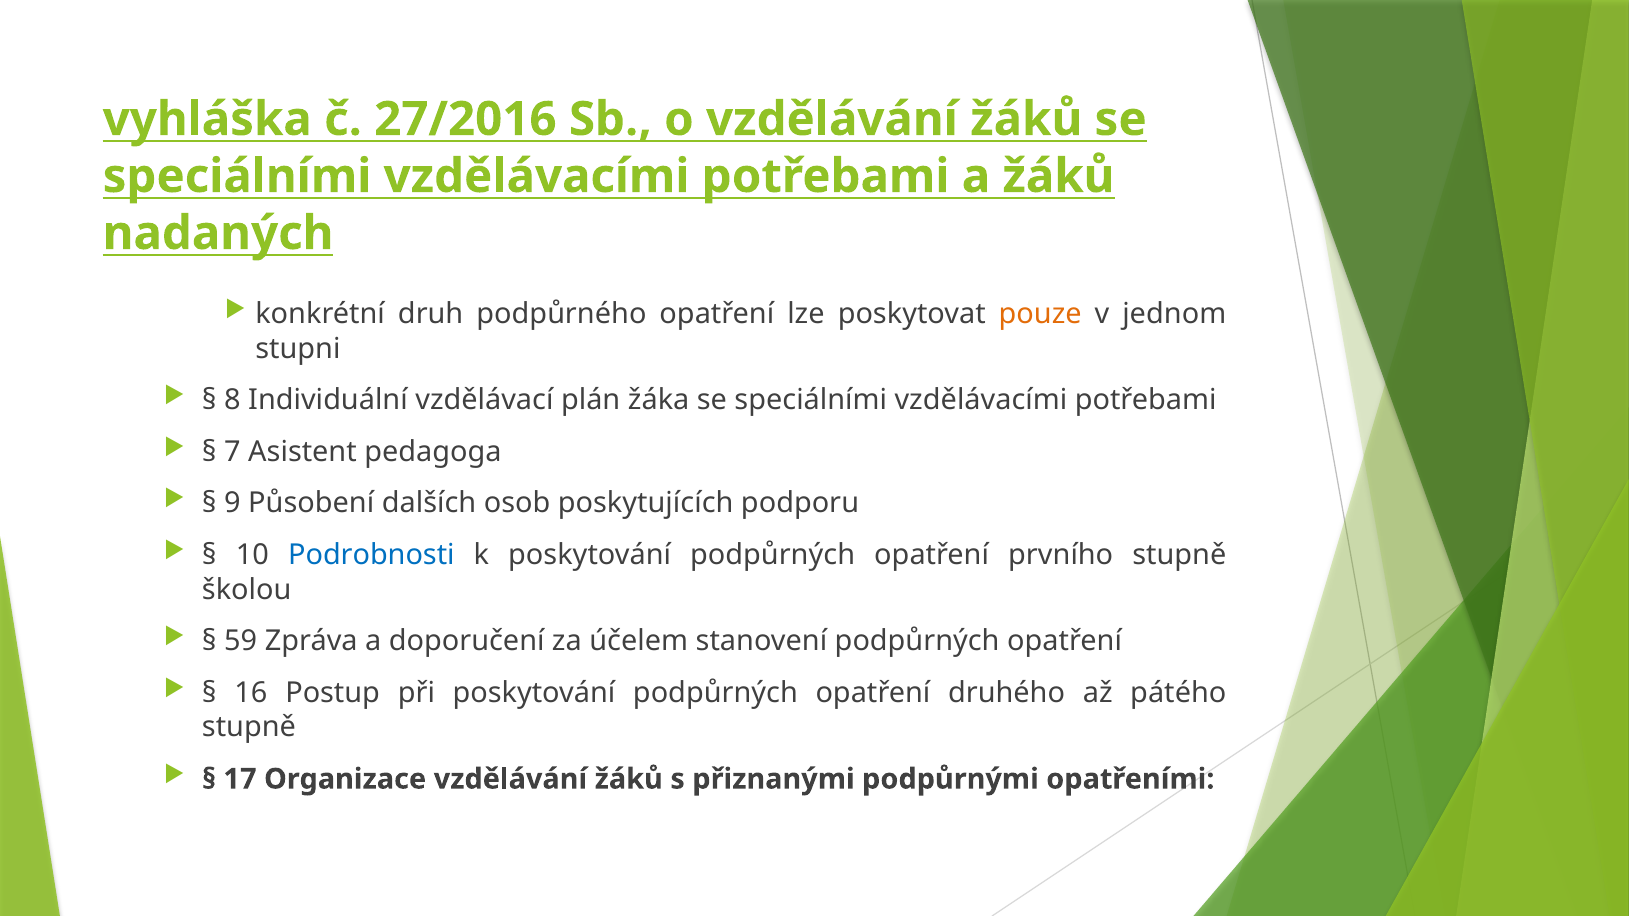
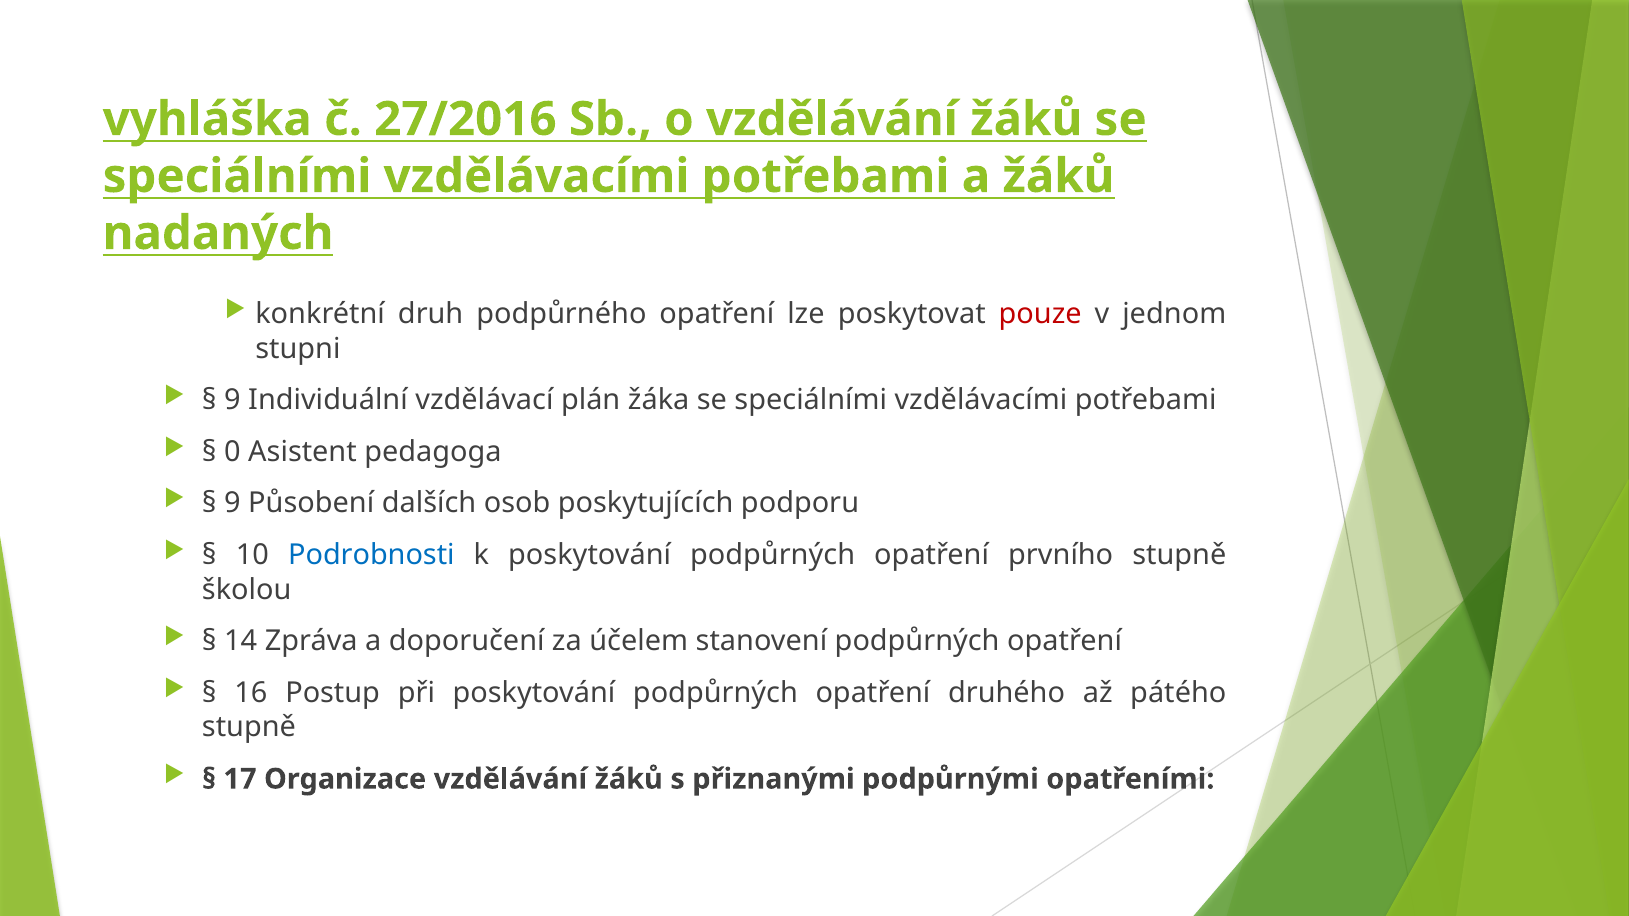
pouze colour: orange -> red (1040, 314)
8: 8 -> 9 (232, 400)
7: 7 -> 0 (232, 452)
59: 59 -> 14 (241, 641)
